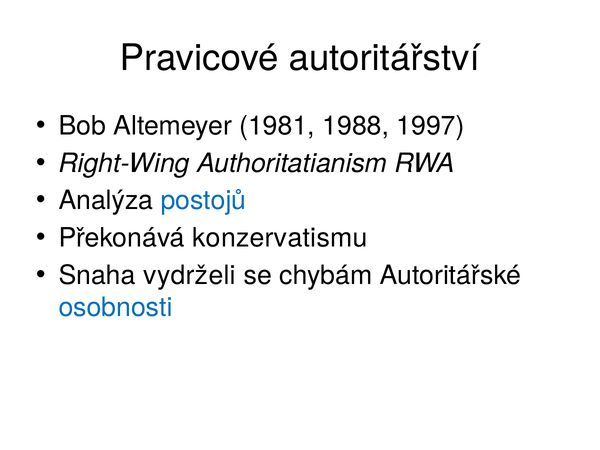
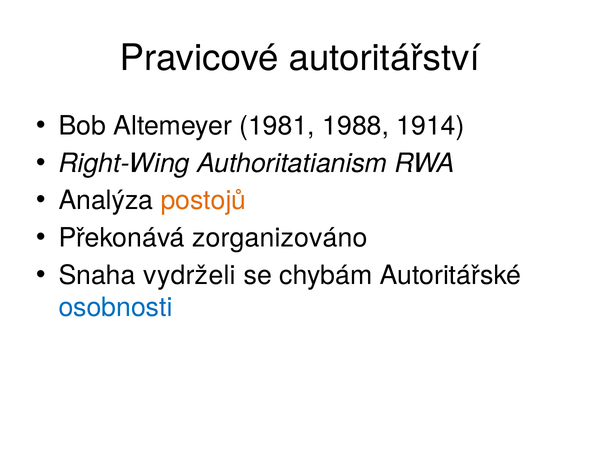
1997: 1997 -> 1914 (431, 126)
postojů colour: blue -> orange (203, 201)
konzervatismu: konzervatismu -> zorganizováno (280, 238)
